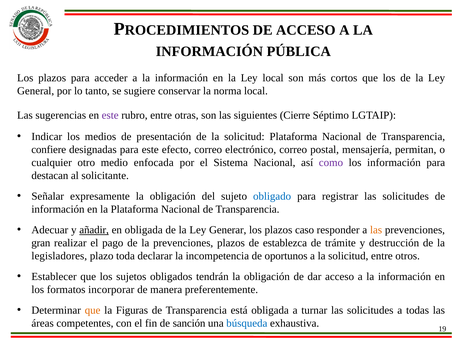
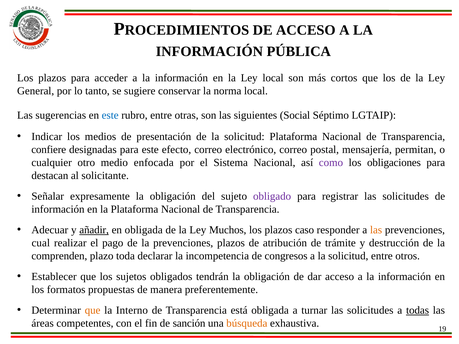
este colour: purple -> blue (110, 115)
Cierre: Cierre -> Social (295, 115)
los información: información -> obligaciones (394, 163)
obligado colour: blue -> purple (272, 196)
Generar: Generar -> Muchos (228, 230)
gran: gran -> cual (41, 243)
establezca: establezca -> atribución (285, 243)
legisladores: legisladores -> comprenden (59, 256)
oportunos: oportunos -> congresos (286, 256)
incorporar: incorporar -> propuestas (111, 290)
Figuras: Figuras -> Interno (132, 310)
todas underline: none -> present (418, 310)
búsqueda colour: blue -> orange (247, 323)
